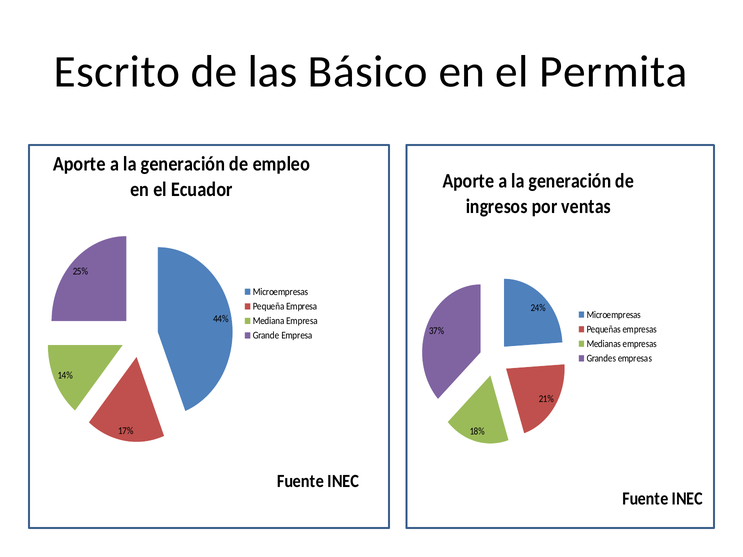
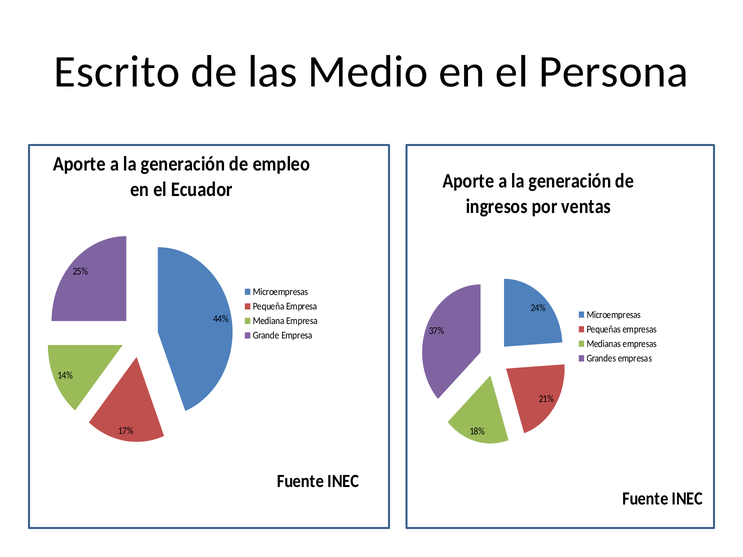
Básico: Básico -> Medio (368, 72)
Permita: Permita -> Persona (614, 72)
